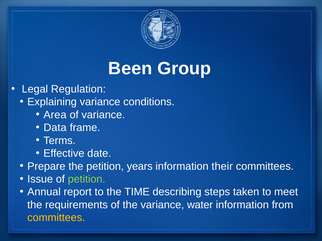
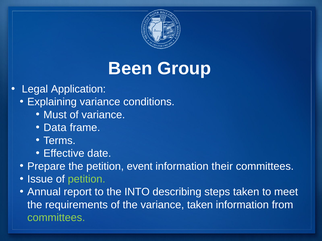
Regulation: Regulation -> Application (78, 89)
Area: Area -> Must (55, 115)
years: years -> event (140, 167)
TIME: TIME -> INTO (137, 192)
variance water: water -> taken (200, 205)
committees colour: yellow -> light green (56, 218)
